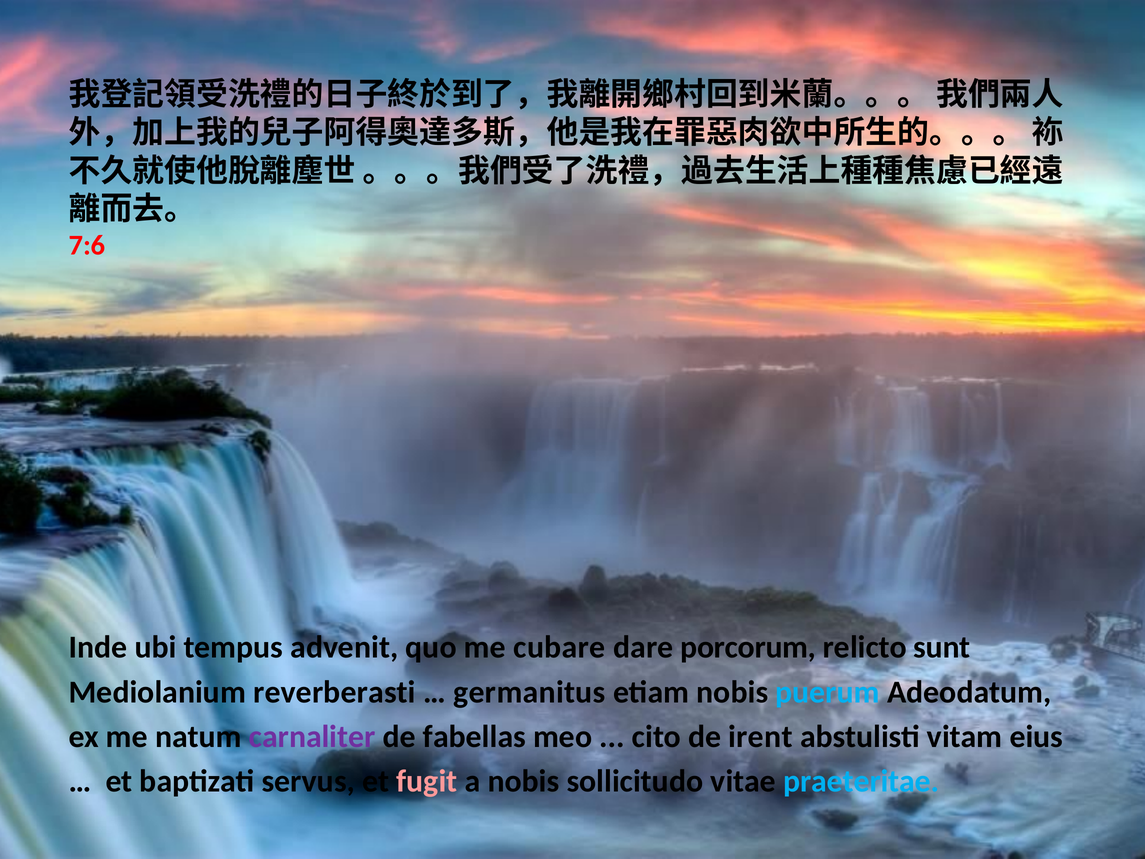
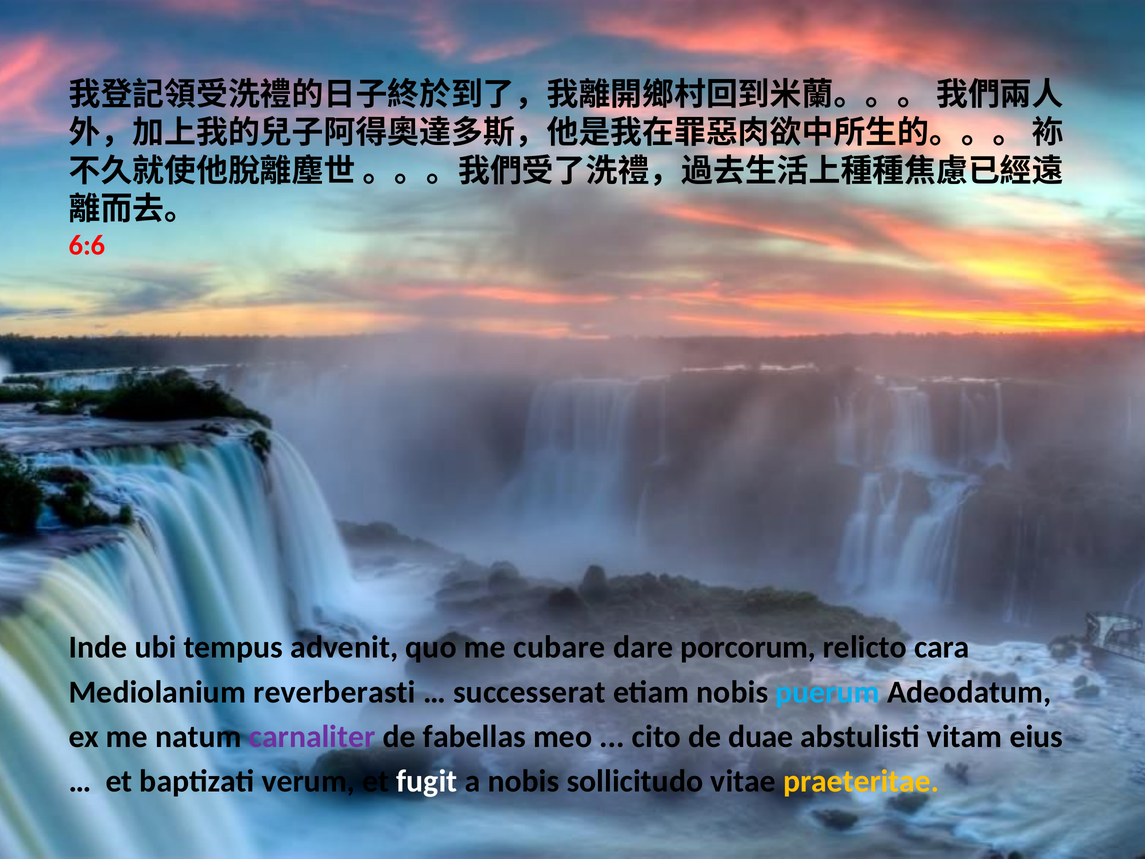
7:6: 7:6 -> 6:6 (87, 245)
sunt: sunt -> cara (942, 647)
germanitus: germanitus -> successerat (529, 692)
irent: irent -> duae (761, 736)
servus: servus -> verum (308, 781)
fugit colour: pink -> white (427, 781)
praeteritae colour: light blue -> yellow (861, 781)
